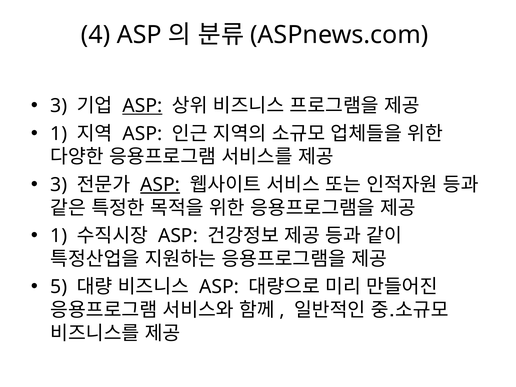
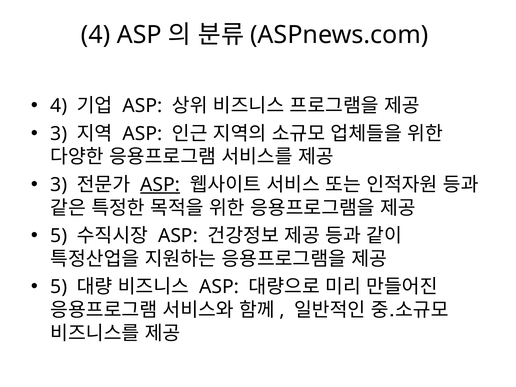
3: 3 -> 4 (59, 106)
ASP underline: present -> none (142, 106)
1: 1 -> 3 (59, 134)
1: 1 -> 5 (59, 236)
